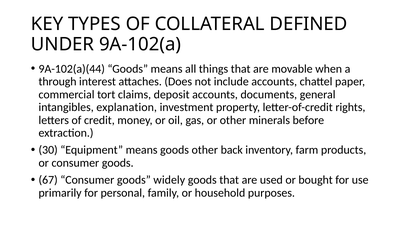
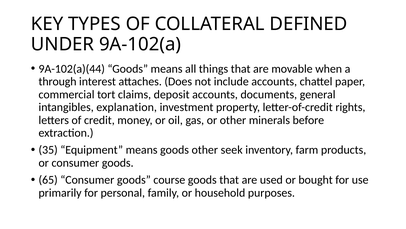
30: 30 -> 35 (48, 150)
back: back -> seek (232, 150)
67: 67 -> 65 (48, 179)
widely: widely -> course (169, 179)
